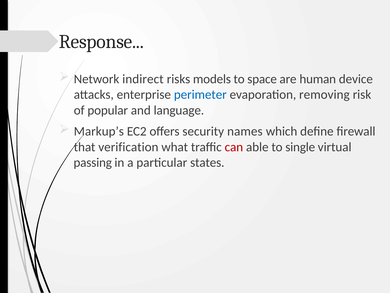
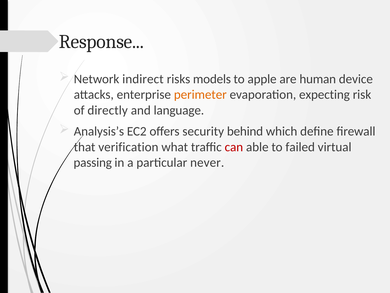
space: space -> apple (262, 79)
perimeter colour: blue -> orange (200, 95)
removing: removing -> expecting (324, 95)
popular: popular -> directly (108, 110)
Markup’s: Markup’s -> Analysis’s (99, 131)
names: names -> behind (245, 131)
single: single -> failed (300, 147)
states: states -> never (207, 162)
